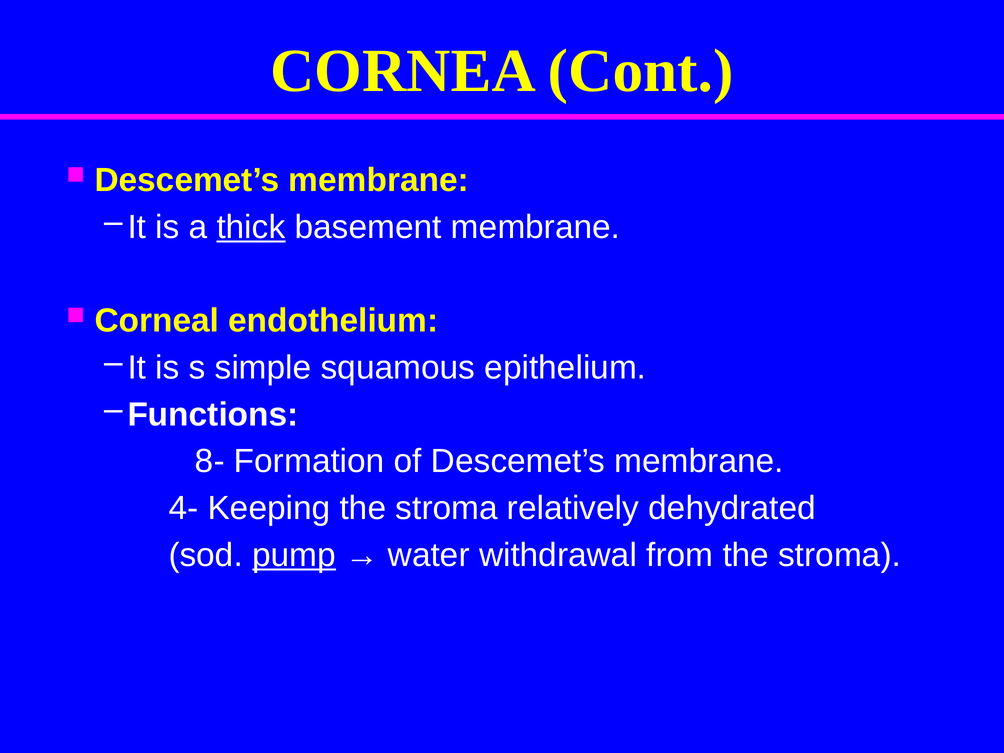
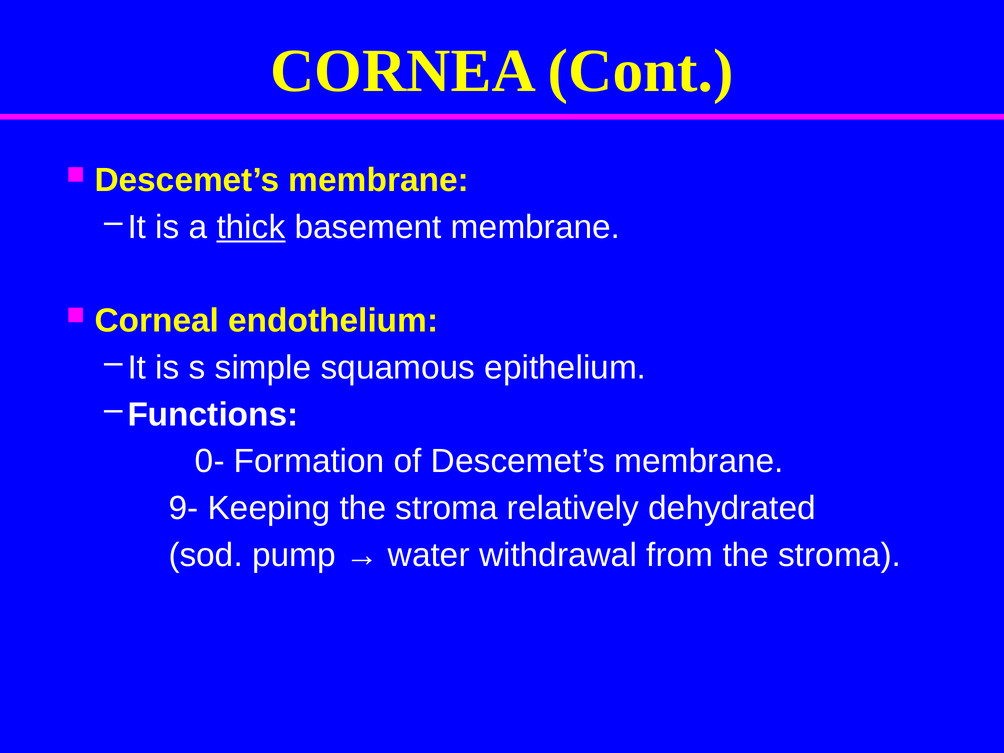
8-: 8- -> 0- (210, 461)
4-: 4- -> 9- (183, 508)
pump underline: present -> none (294, 555)
